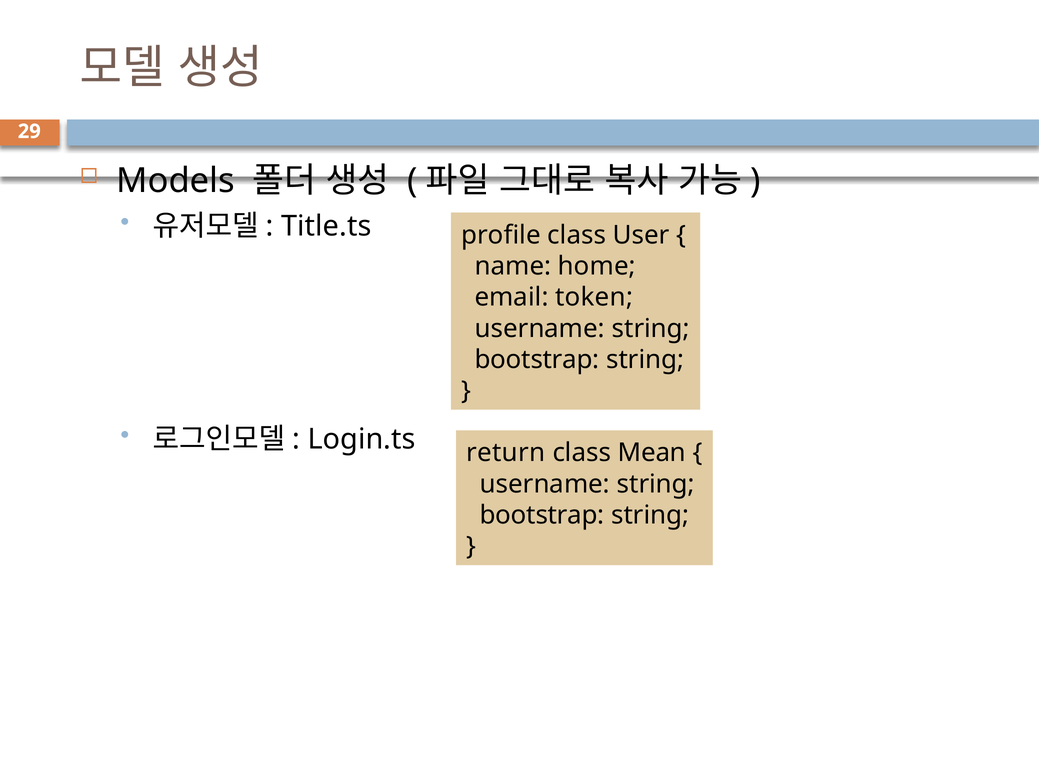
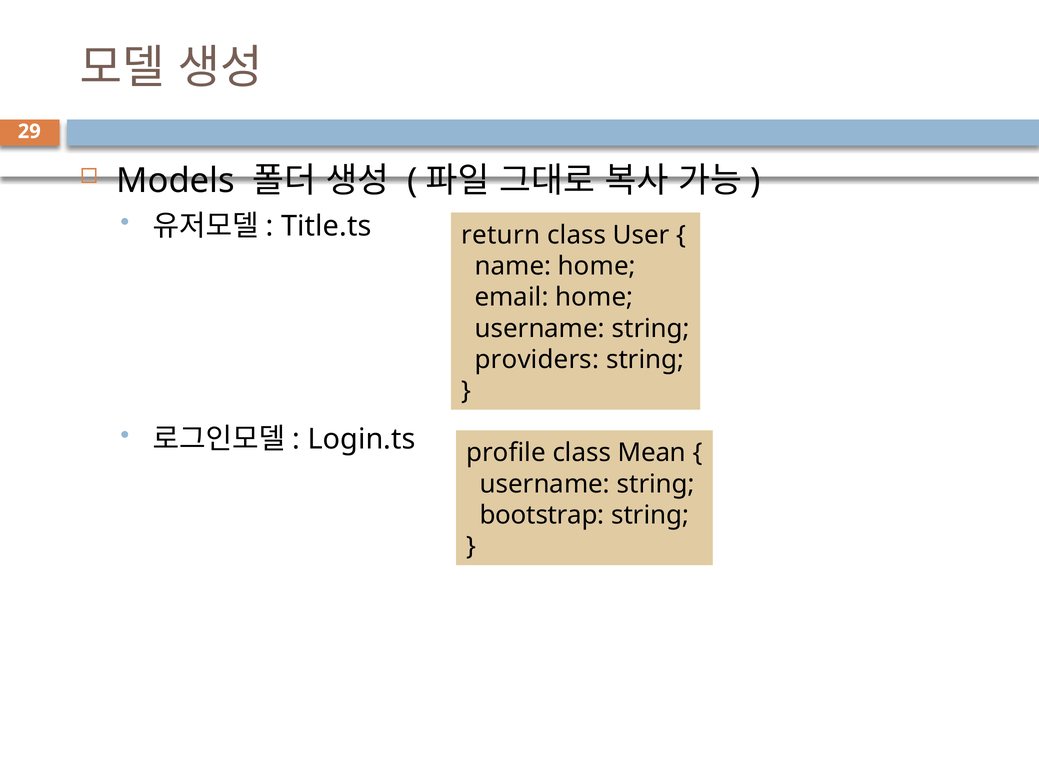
profile: profile -> return (501, 235)
email token: token -> home (594, 297)
bootstrap: bootstrap -> providers (537, 360)
return: return -> profile (506, 453)
